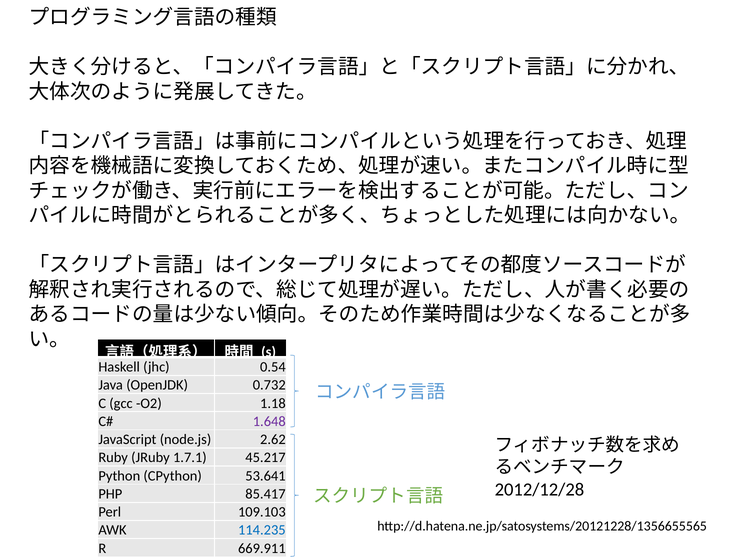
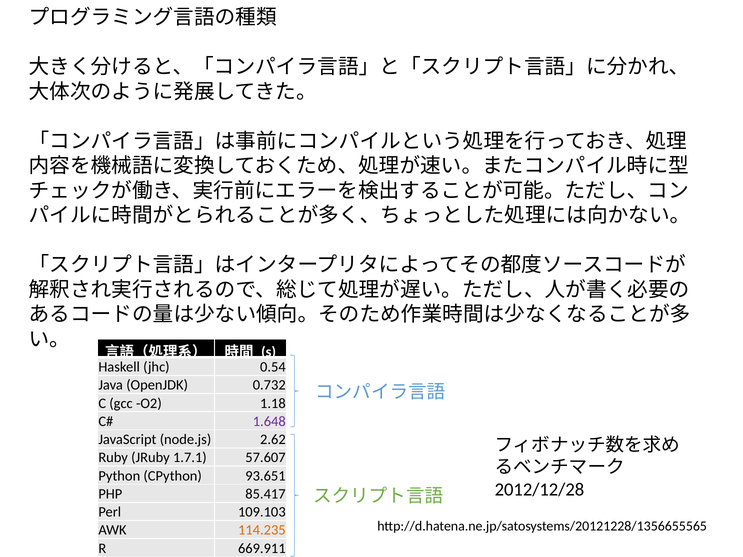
45.217: 45.217 -> 57.607 (265, 458)
53.641: 53.641 -> 93.651 (265, 476)
114.235 colour: blue -> orange (262, 530)
